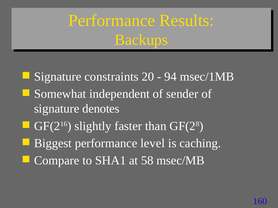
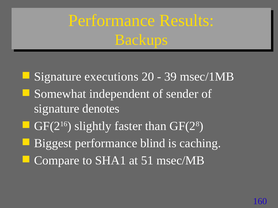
constraints: constraints -> executions (111, 77)
94: 94 -> 39 (171, 77)
level: level -> blind (153, 144)
58: 58 -> 51 (147, 161)
